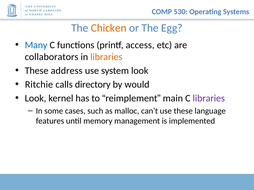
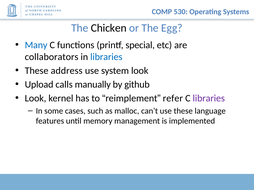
Chicken colour: orange -> black (109, 28)
access: access -> special (140, 45)
libraries colour: orange -> blue (106, 57)
Ritchie: Ritchie -> Upload (39, 85)
directory: directory -> manually (93, 85)
would: would -> github (137, 85)
main: main -> refer (173, 99)
